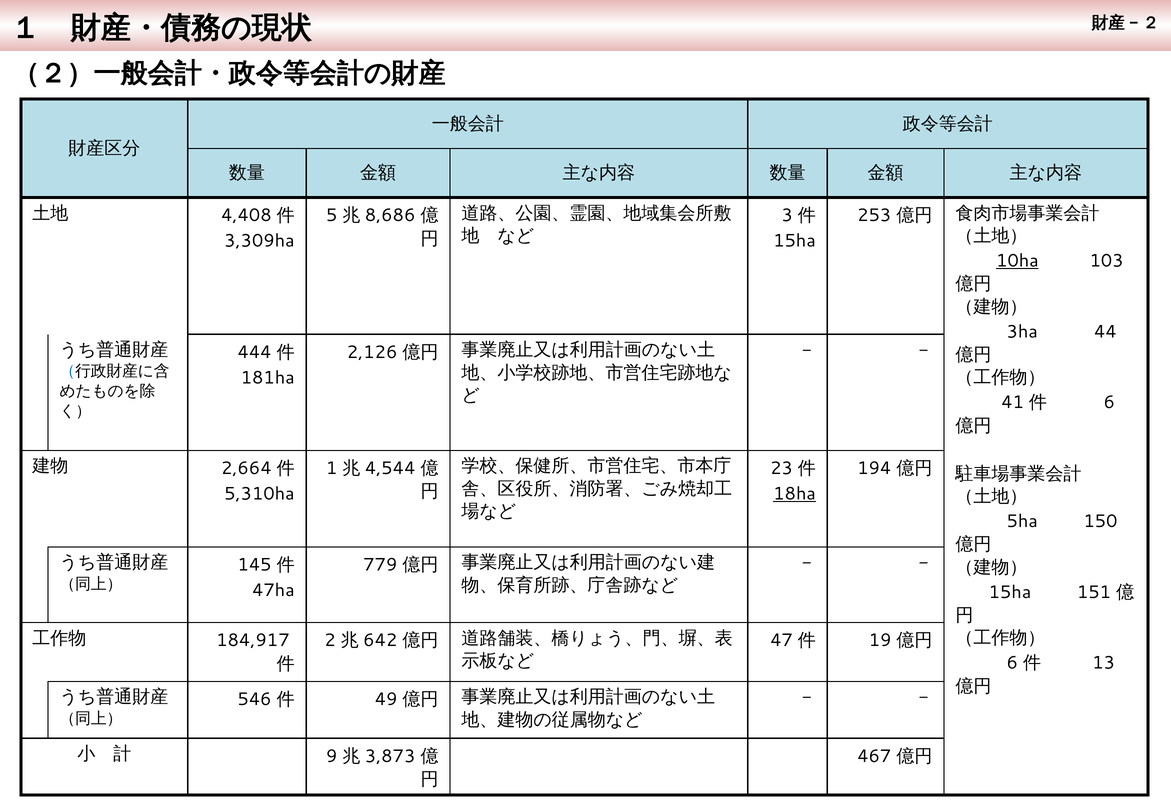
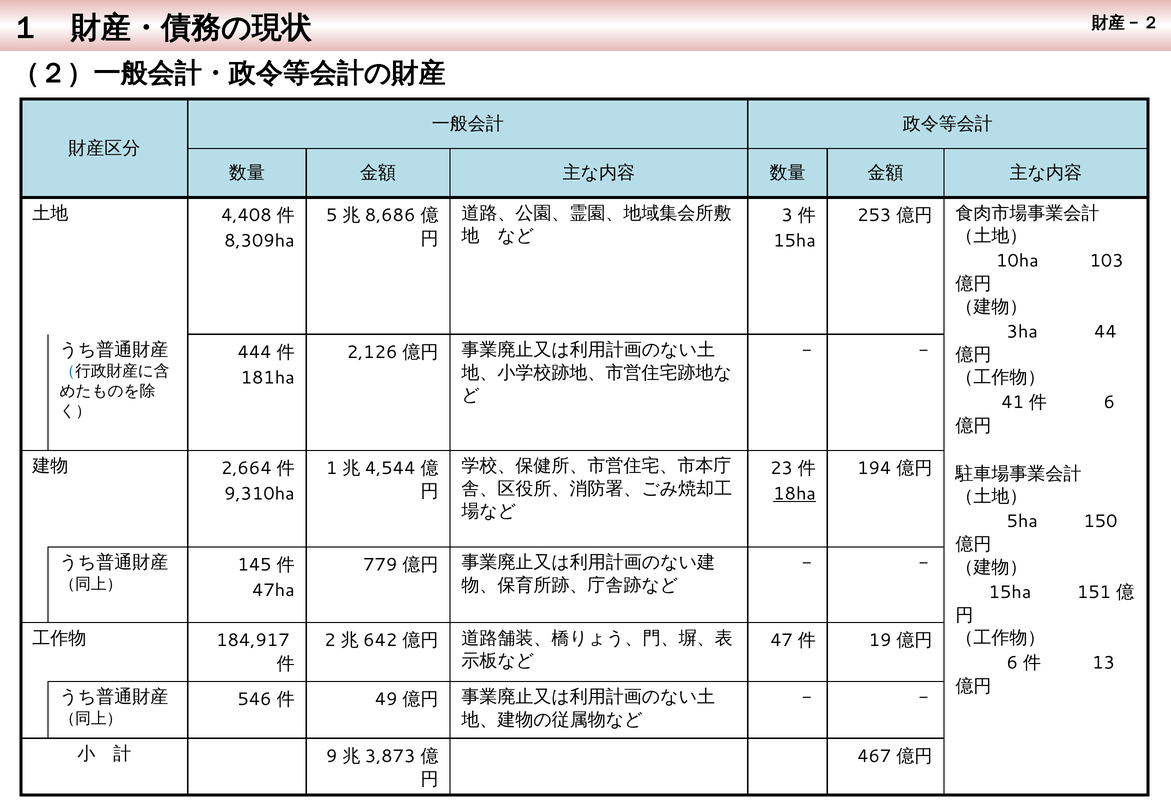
3,309ha: 3,309ha -> 8,309ha (259, 241)
10ha underline: present -> none (1017, 261)
5,310ha: 5,310ha -> 9,310ha (259, 494)
